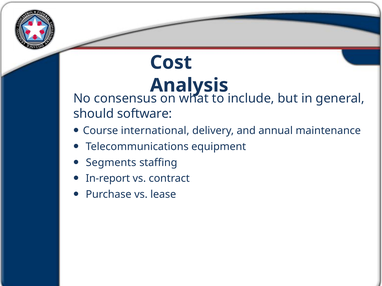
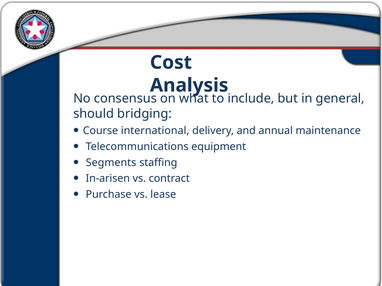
software: software -> bridging (145, 114)
In-report: In-report -> In-arisen (108, 179)
